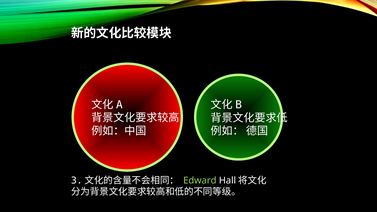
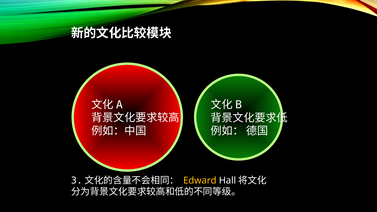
Edward colour: light green -> yellow (200, 181)
